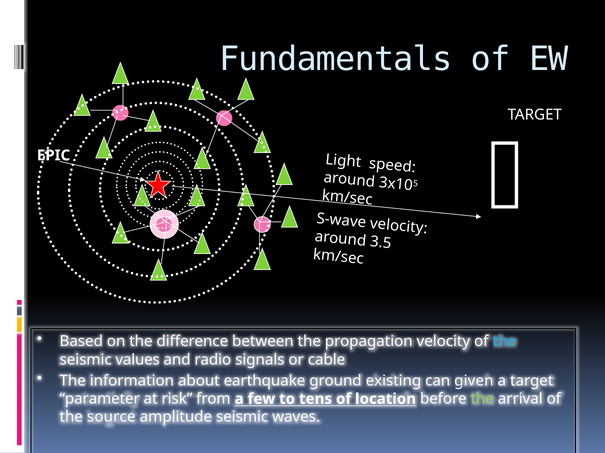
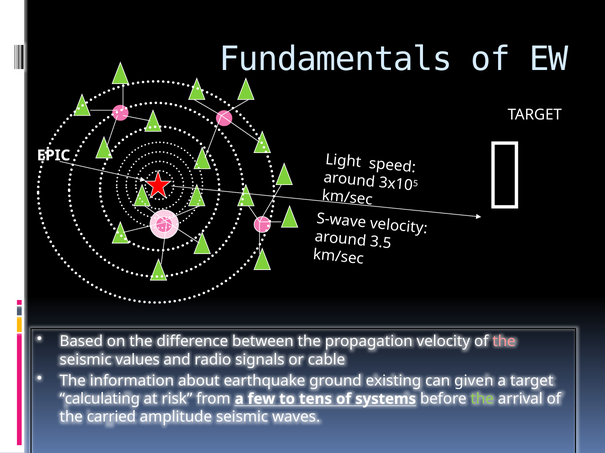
the colour: light blue -> pink (504, 342)
parameter: parameter -> calculating (100, 400)
location: location -> systems (386, 400)
source: source -> carried (111, 418)
